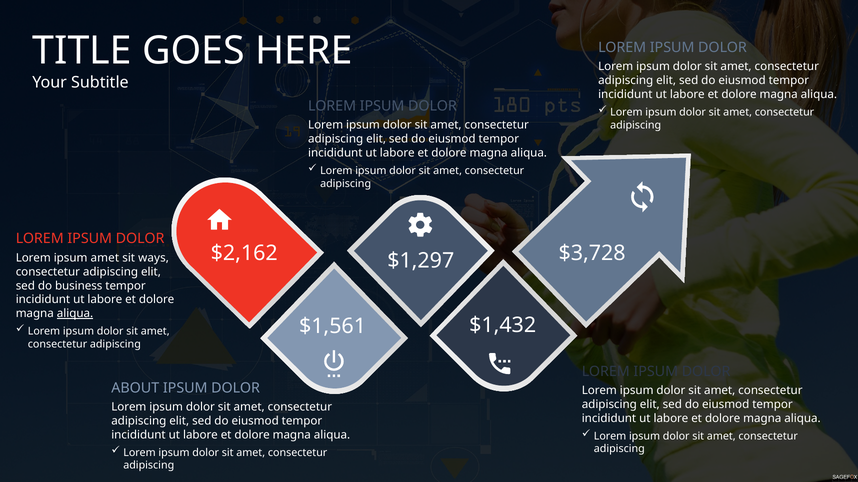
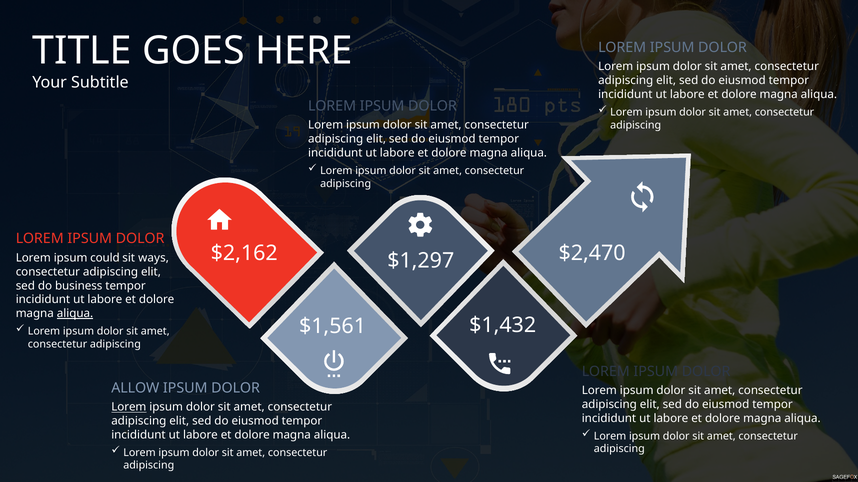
$3,728: $3,728 -> $2,470 (592, 254)
ipsum amet: amet -> could (105, 258)
ABOUT: ABOUT -> ALLOW (135, 389)
Lorem underline: none -> present (129, 408)
